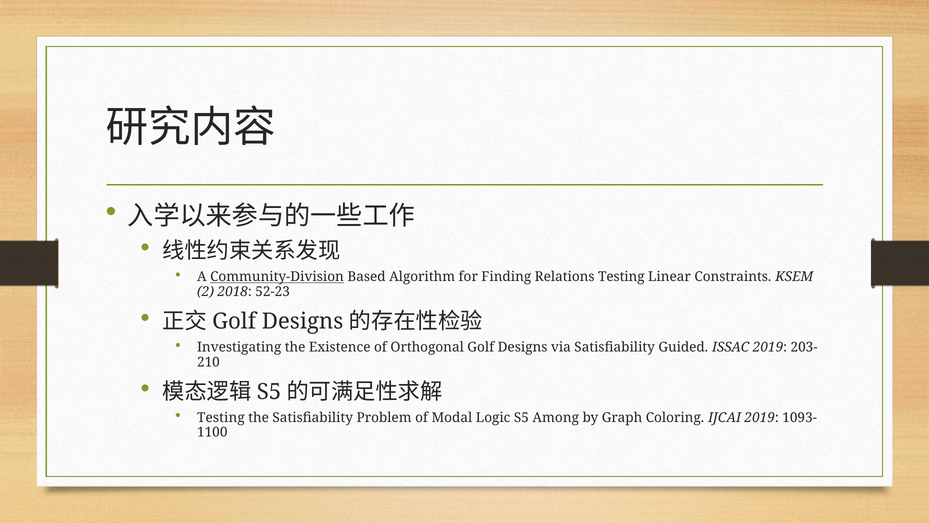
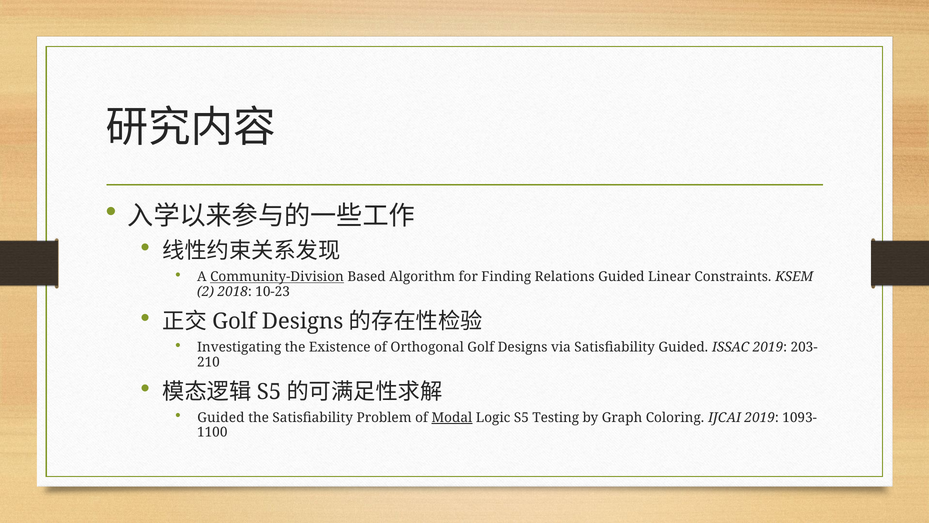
Relations Testing: Testing -> Guided (621, 277)
52-23: 52-23 -> 10-23 (273, 291)
Testing: Testing -> Guided (221, 417)
Modal underline: none -> present (452, 417)
Among: Among -> Testing (556, 417)
